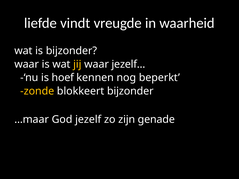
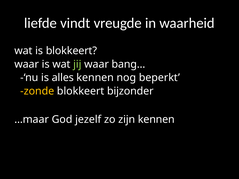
is bijzonder: bijzonder -> blokkeert (71, 51)
jij colour: yellow -> light green (77, 64)
jezelf…: jezelf… -> bang… (128, 64)
hoef: hoef -> alles (63, 78)
zijn genade: genade -> kennen (156, 120)
